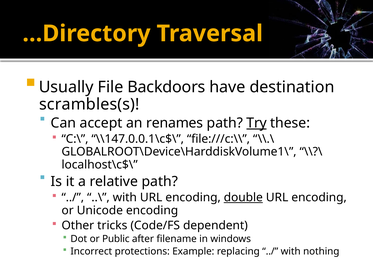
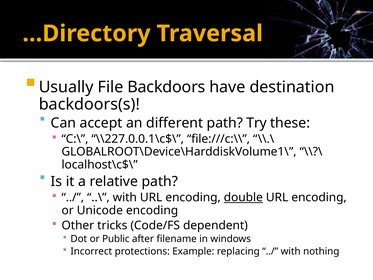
scrambles(s: scrambles(s -> backdoors(s (89, 104)
renames: renames -> different (175, 123)
Try underline: present -> none (257, 123)
\\147.0.0.1\c$\: \\147.0.0.1\c$\ -> \\227.0.0.1\c$\ (138, 139)
